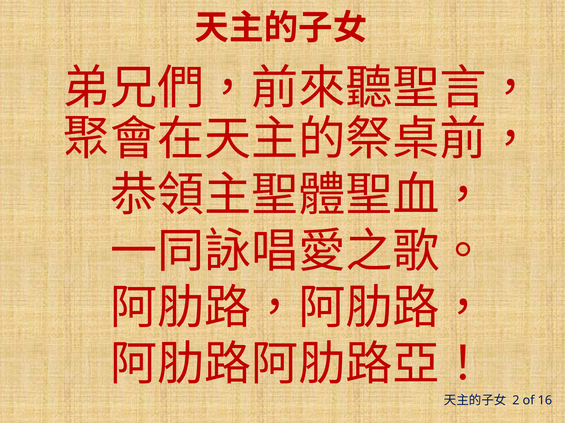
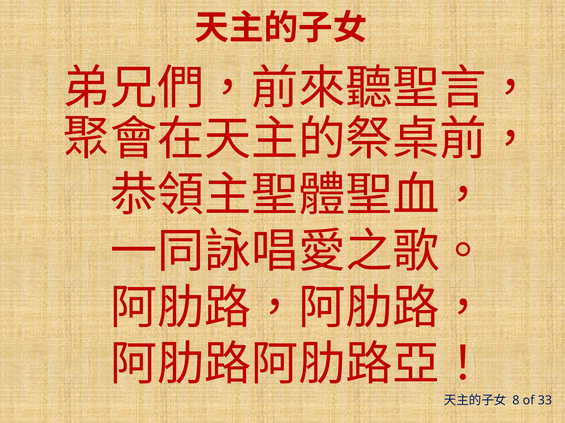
2: 2 -> 8 (516, 401)
16: 16 -> 33 (545, 401)
